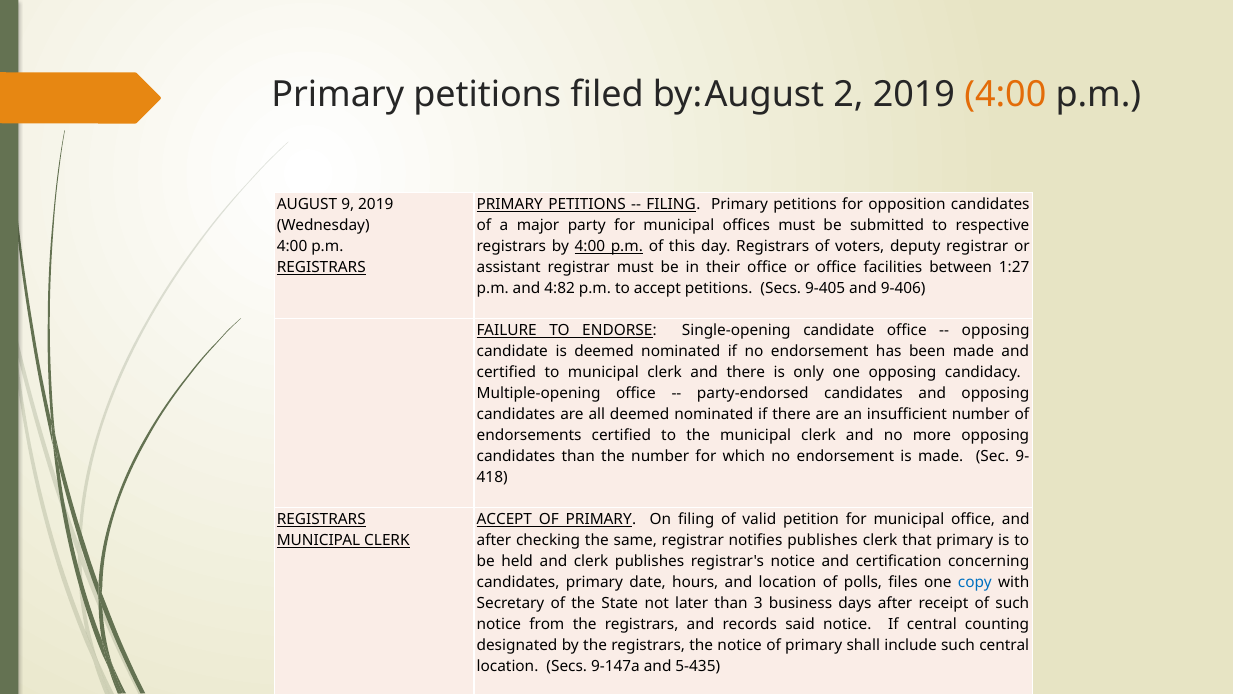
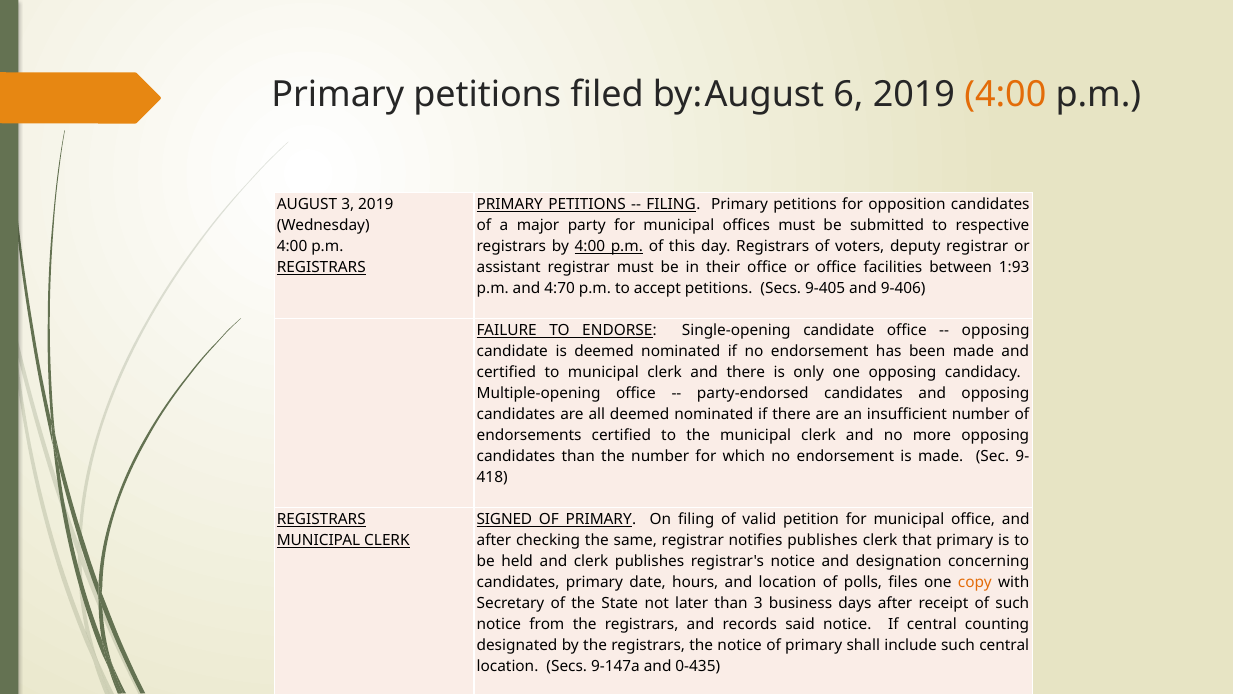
2: 2 -> 6 (848, 94)
AUGUST 9: 9 -> 3 (348, 204)
1:27: 1:27 -> 1:93 (1014, 267)
4:82: 4:82 -> 4:70 (560, 288)
ACCEPT: ACCEPT -> SIGNED (504, 519)
certification: certification -> designation (899, 561)
copy colour: blue -> orange (975, 582)
5-435: 5-435 -> 0-435 (698, 666)
